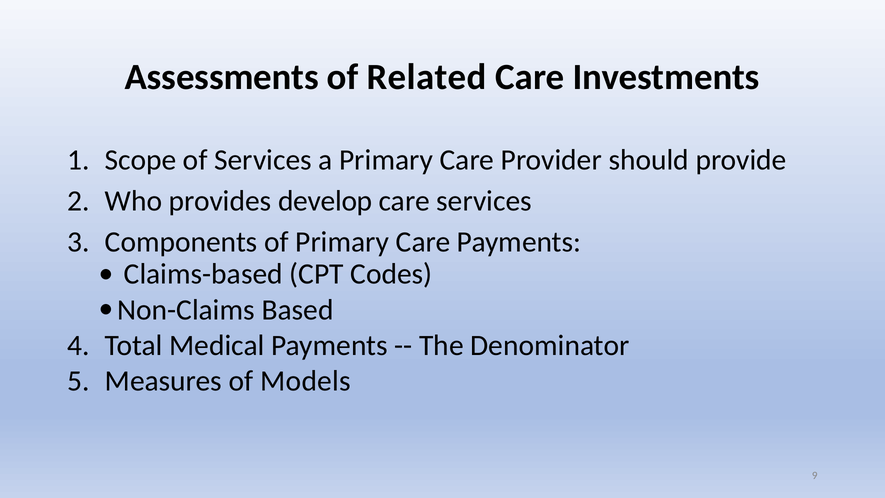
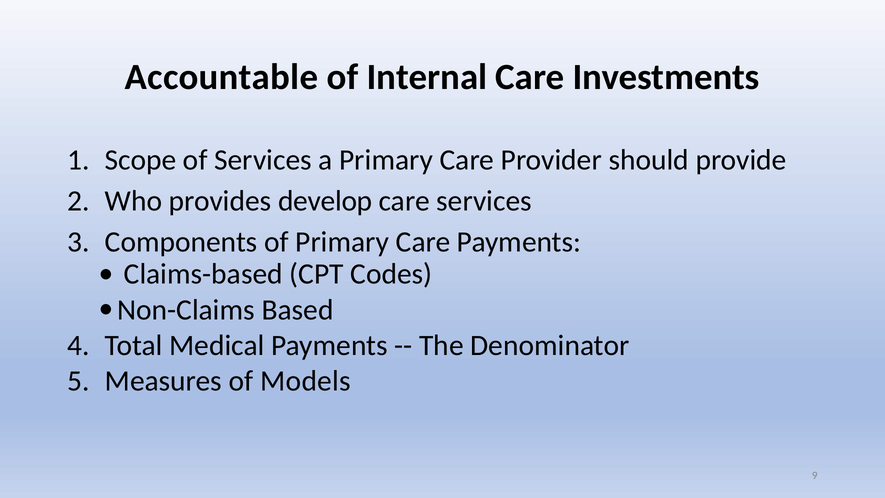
Assessments: Assessments -> Accountable (222, 77)
Related: Related -> Internal (427, 77)
